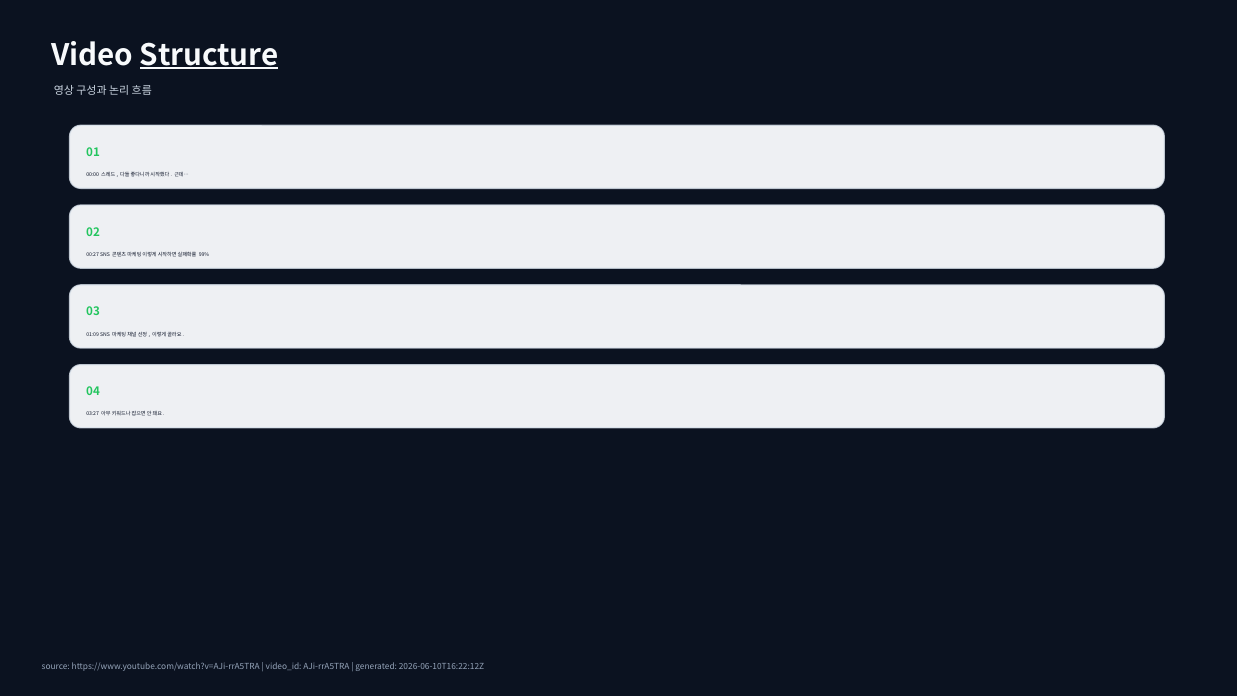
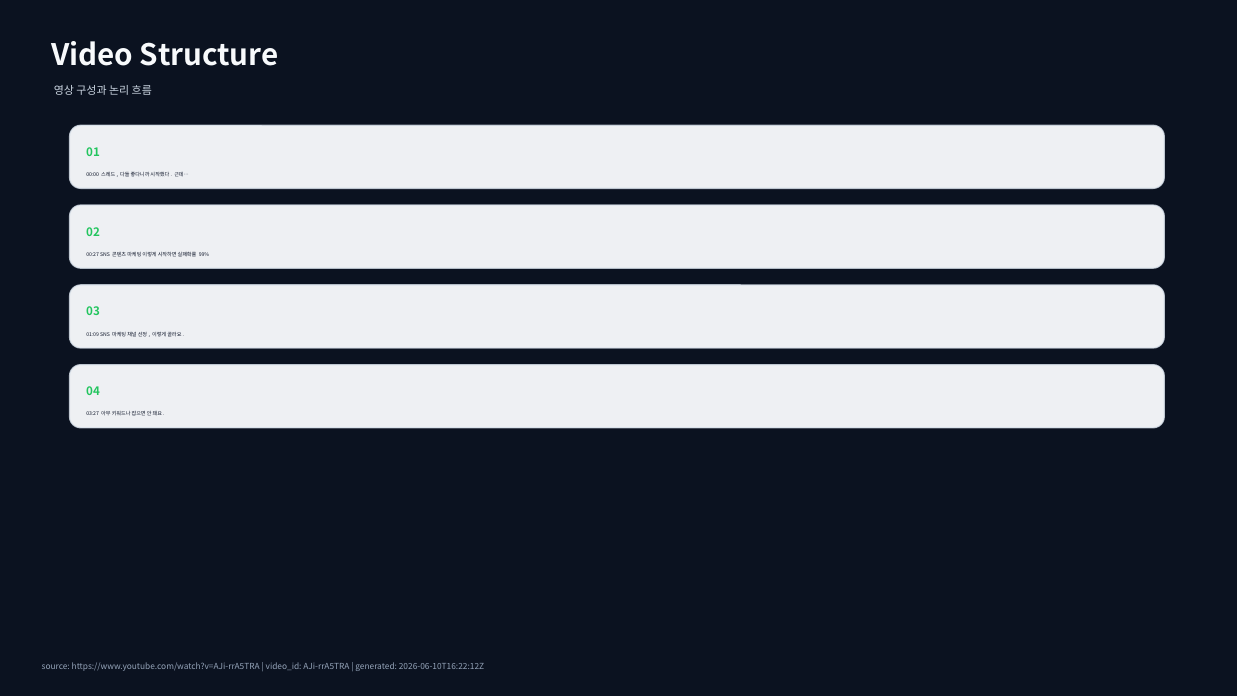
Structure underline: present -> none (209, 55)
